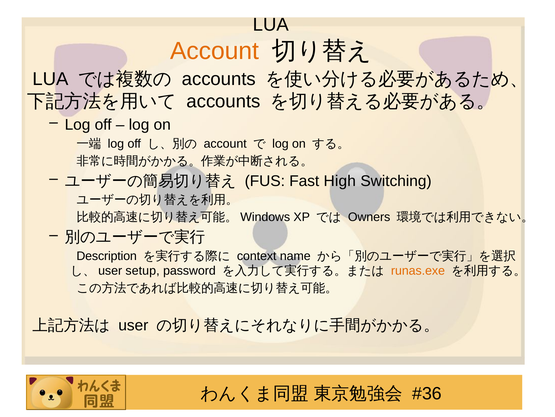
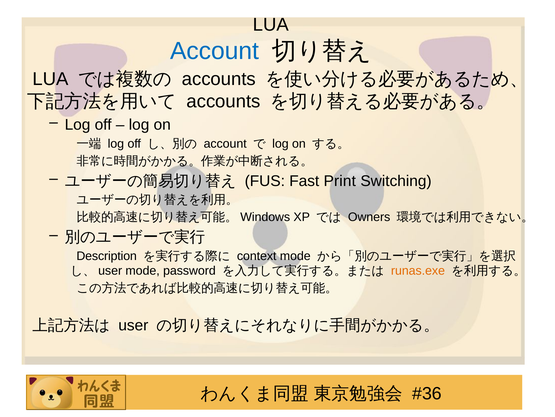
Account colour: orange -> blue (215, 51)
High: High -> Print (340, 181)
context name: name -> mode (295, 256)
setup: setup -> mode (143, 270)
